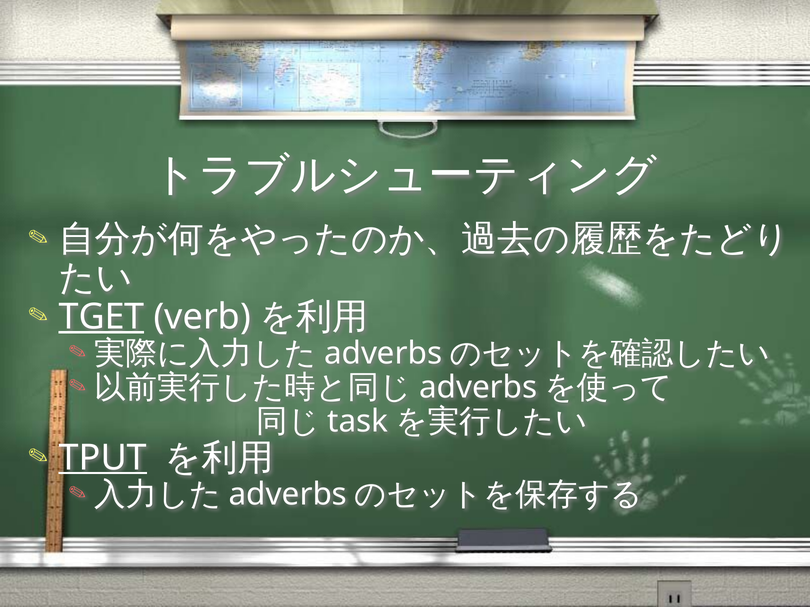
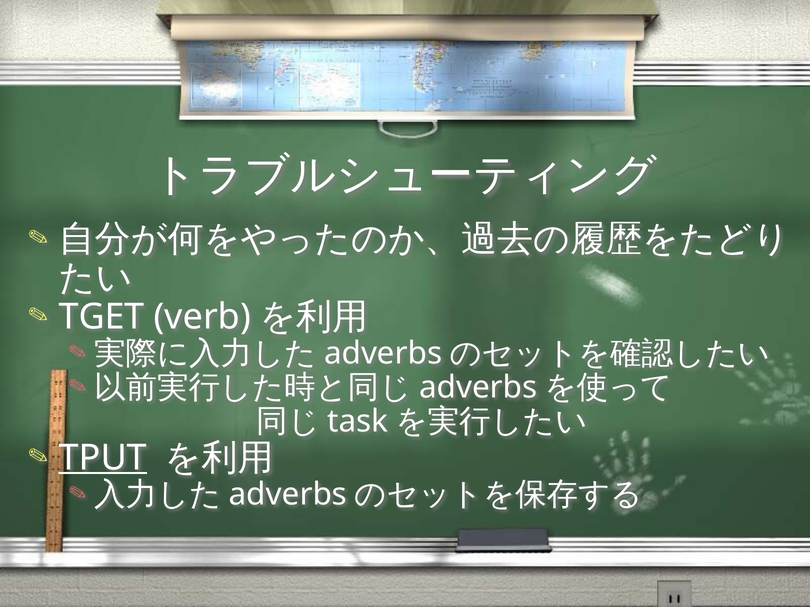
TGET underline: present -> none (102, 317)
